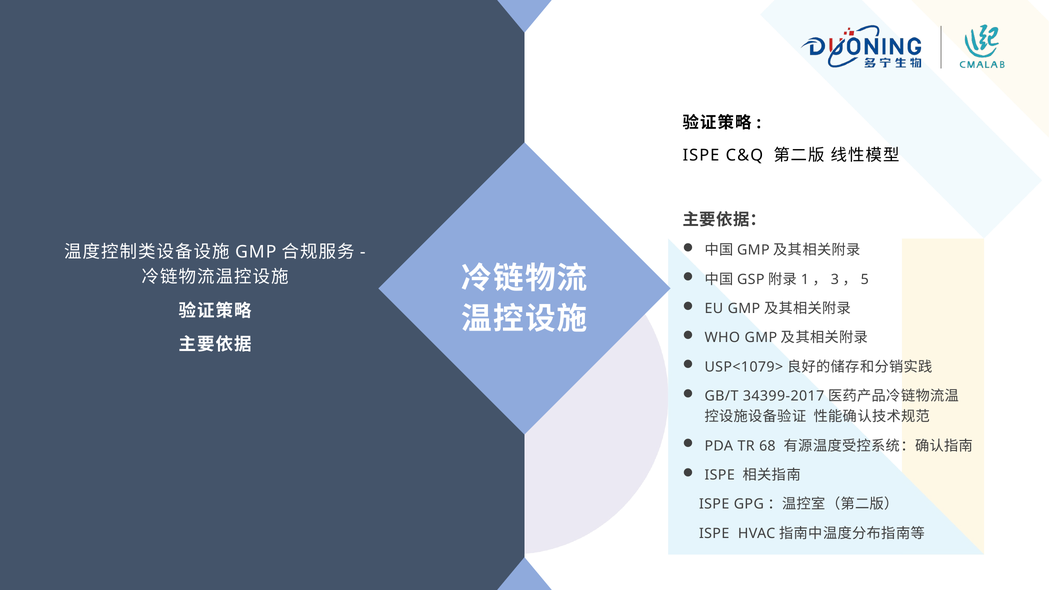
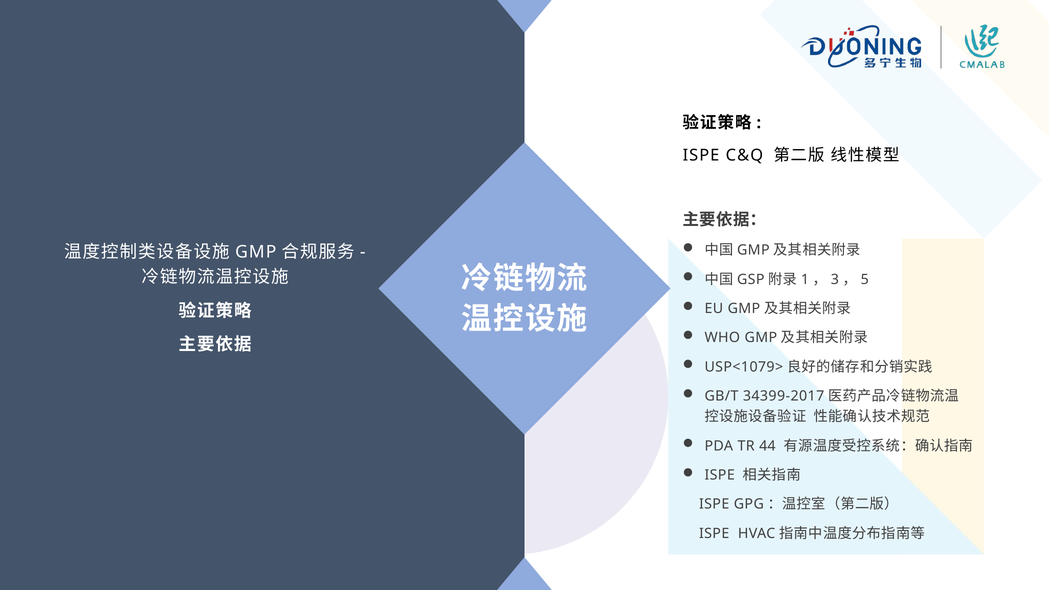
68: 68 -> 44 (767, 446)
